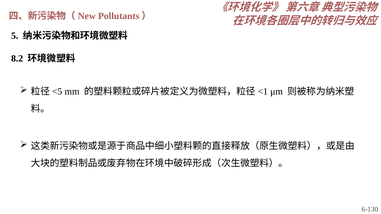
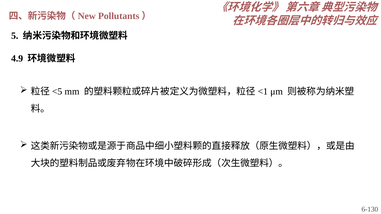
8.2: 8.2 -> 4.9 (17, 58)
